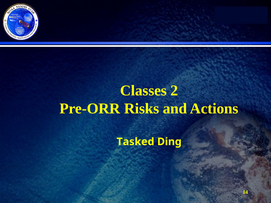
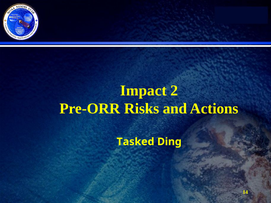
Classes: Classes -> Impact (143, 91)
